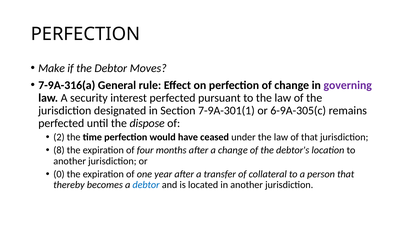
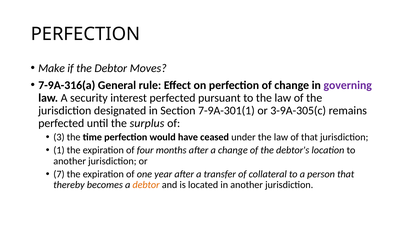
6-9A-305(c: 6-9A-305(c -> 3-9A-305(c (298, 110)
dispose: dispose -> surplus (147, 123)
2: 2 -> 3 (59, 137)
8: 8 -> 1 (59, 150)
0: 0 -> 7 (59, 174)
debtor colour: blue -> orange (146, 185)
